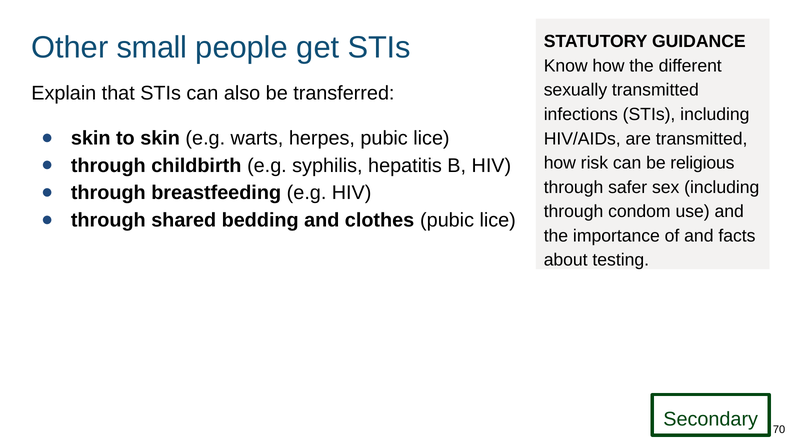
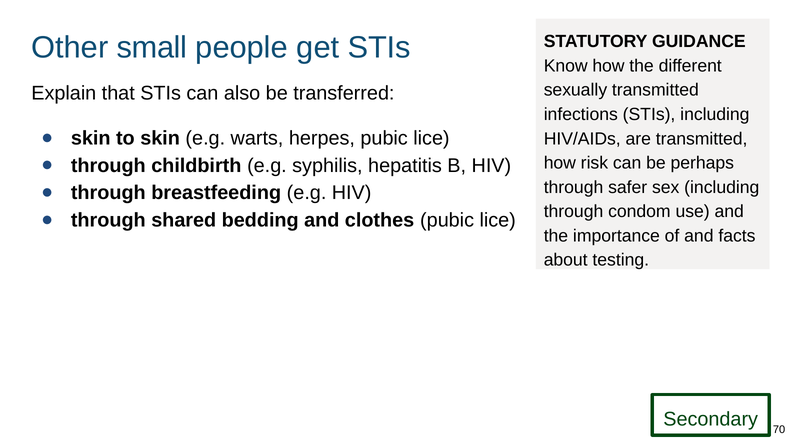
religious: religious -> perhaps (702, 163)
